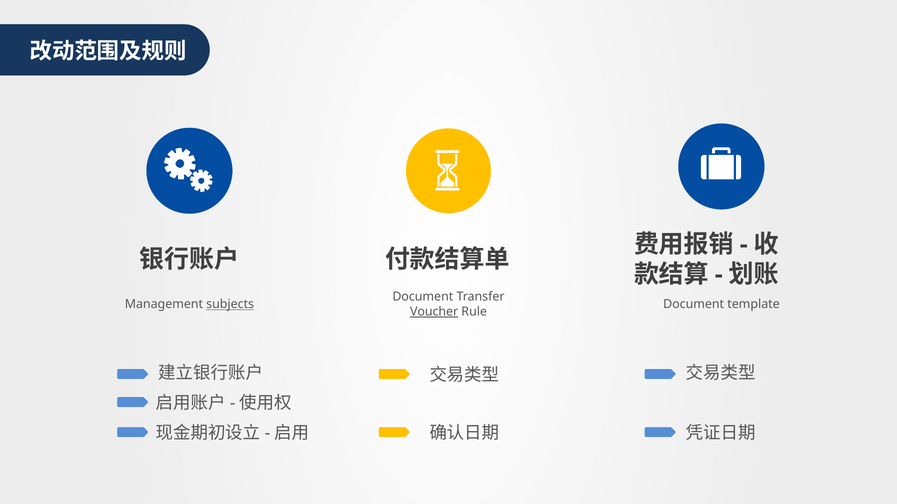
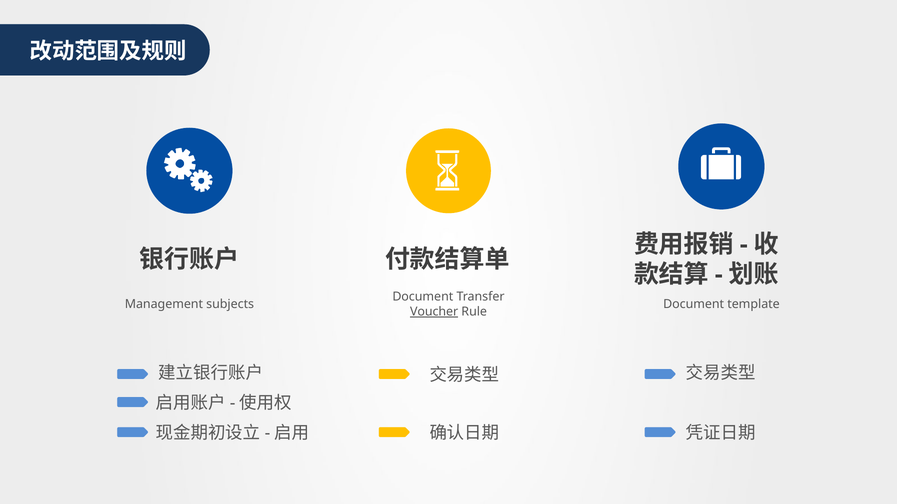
subjects underline: present -> none (230, 305)
